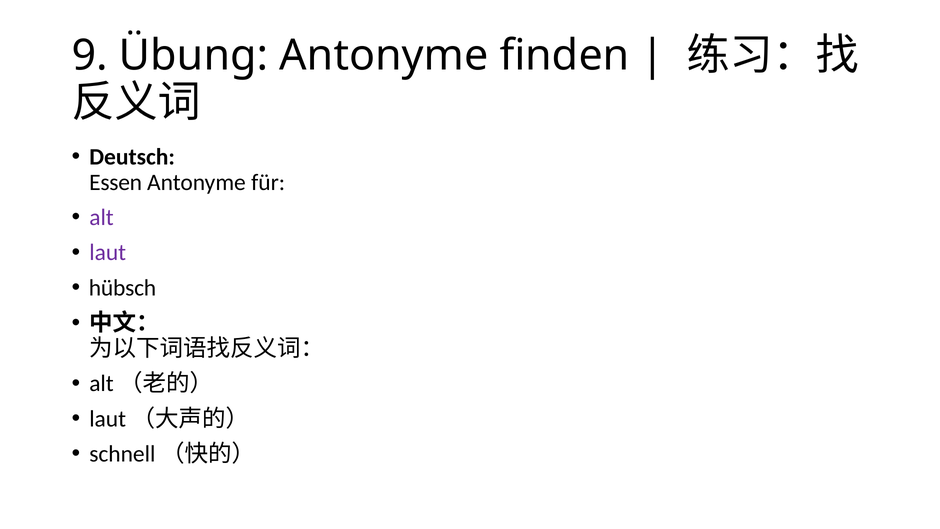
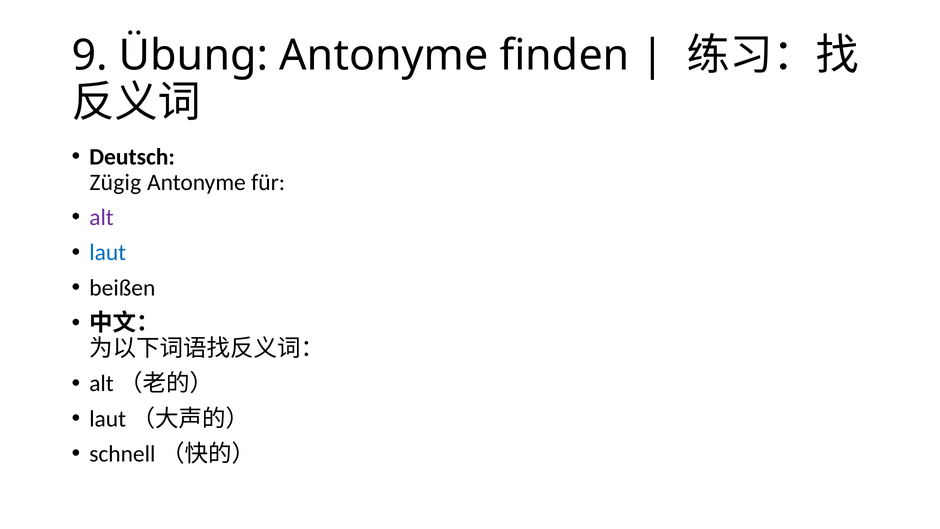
Essen: Essen -> Zügig (115, 182)
laut colour: purple -> blue (108, 253)
hübsch: hübsch -> beißen (122, 288)
